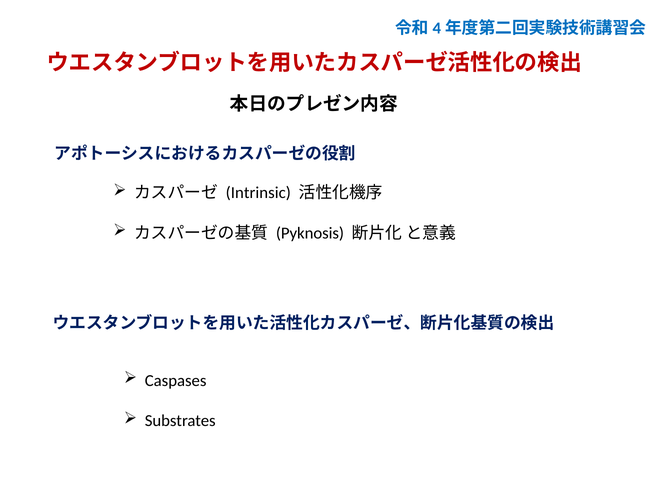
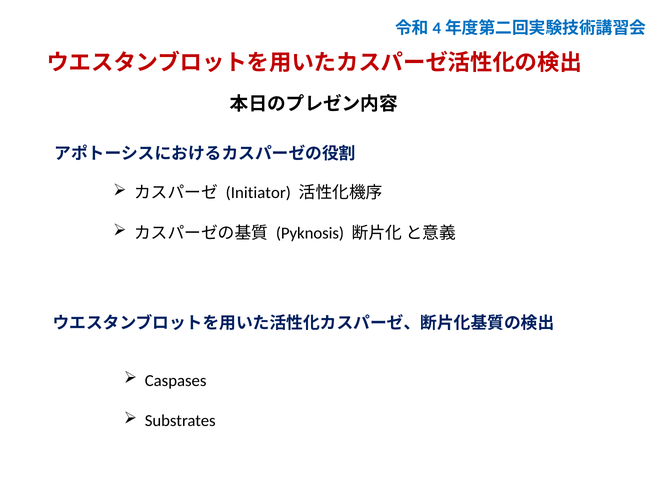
Intrinsic: Intrinsic -> Initiator (258, 193)
